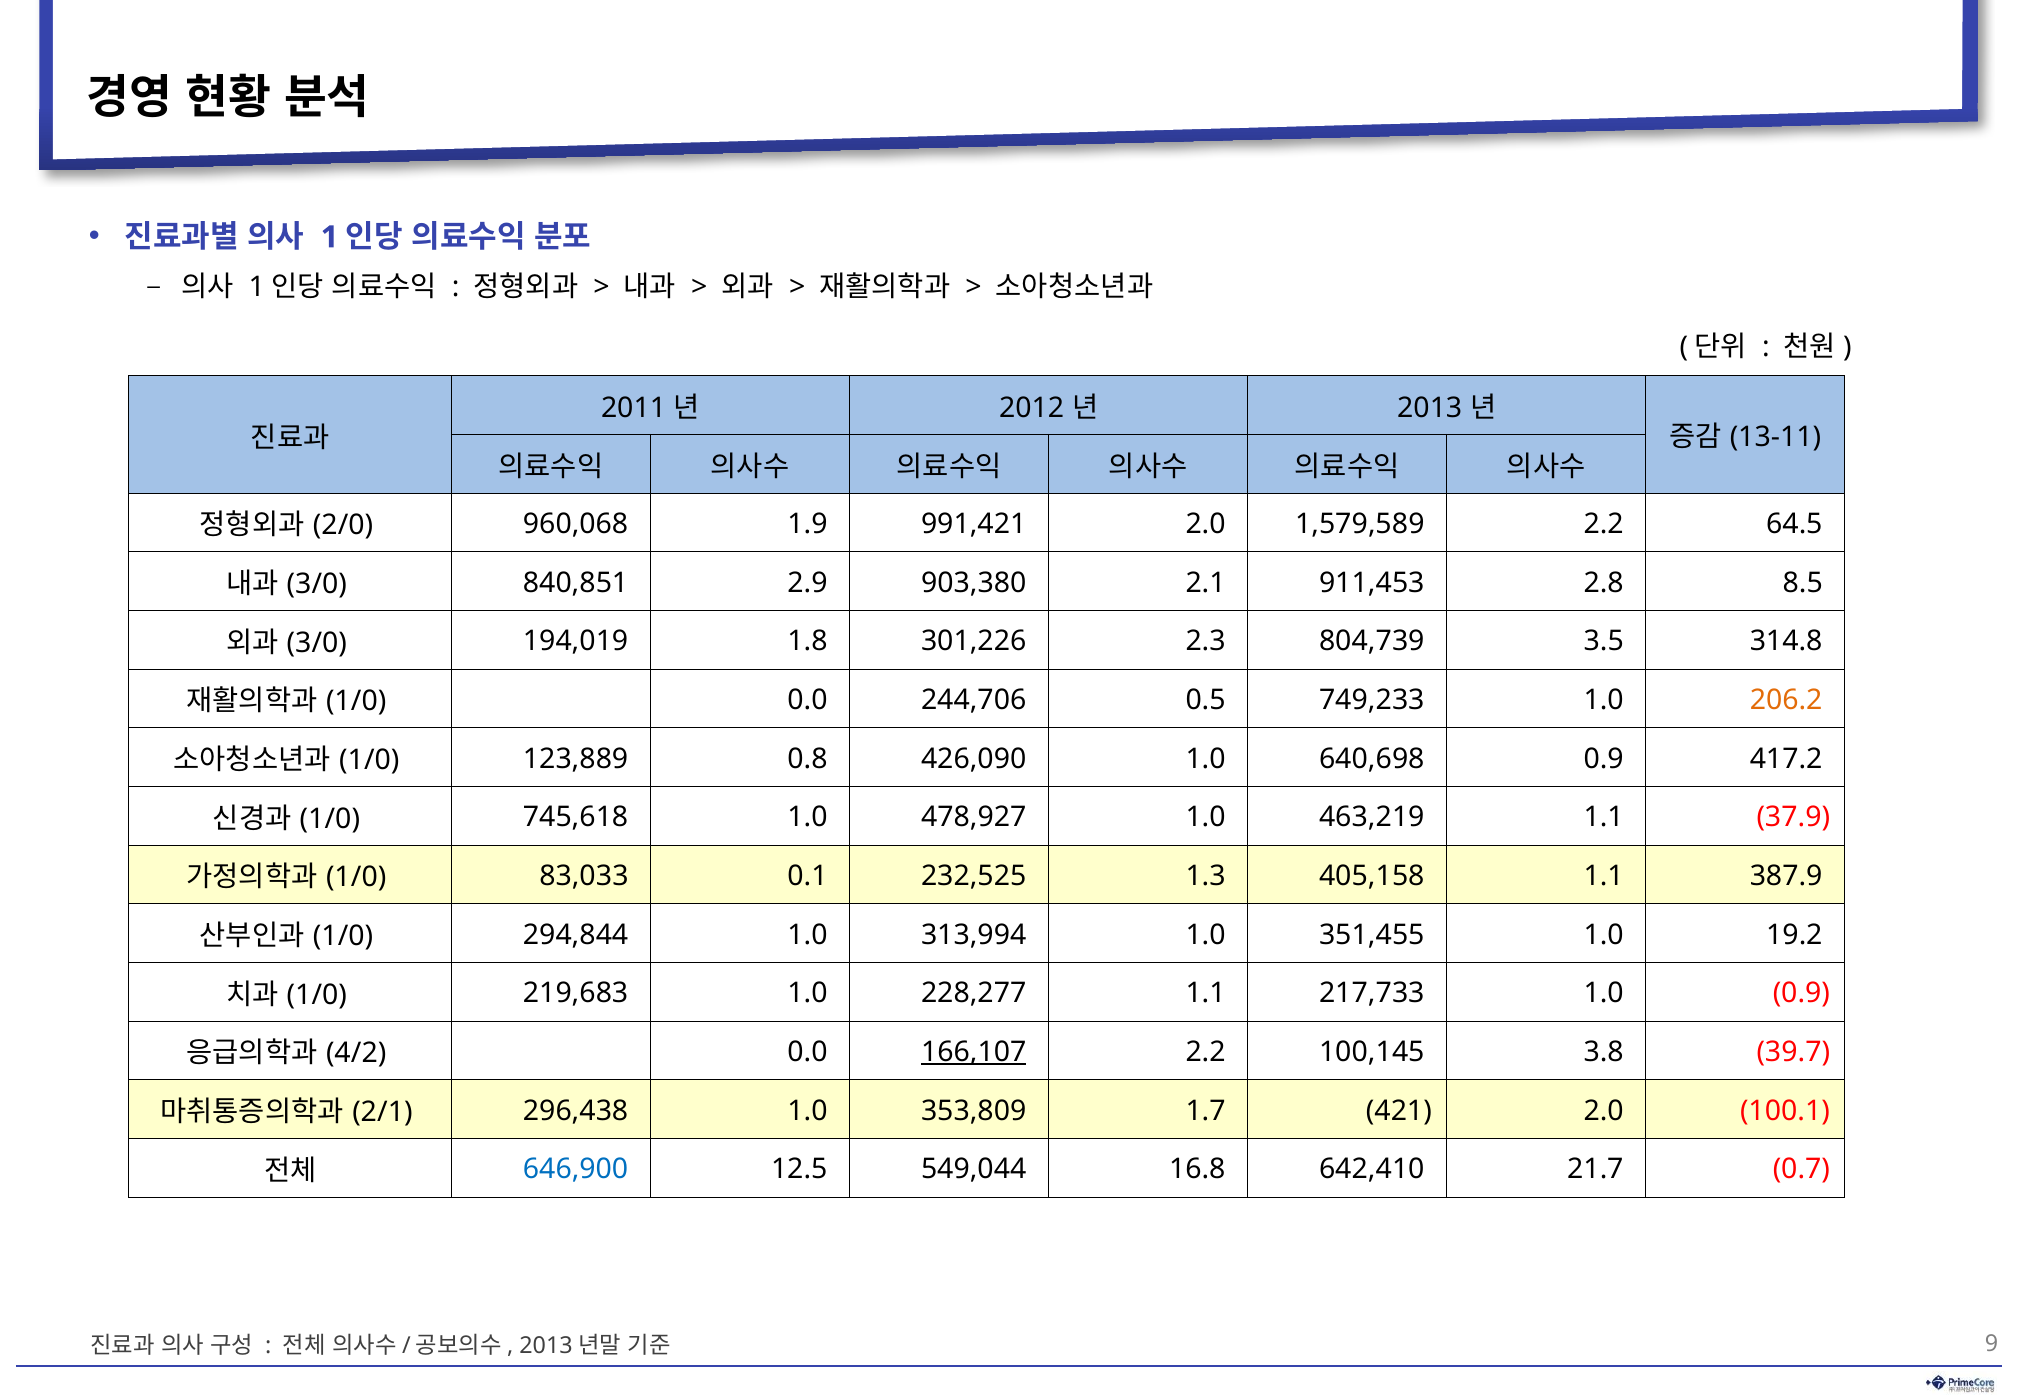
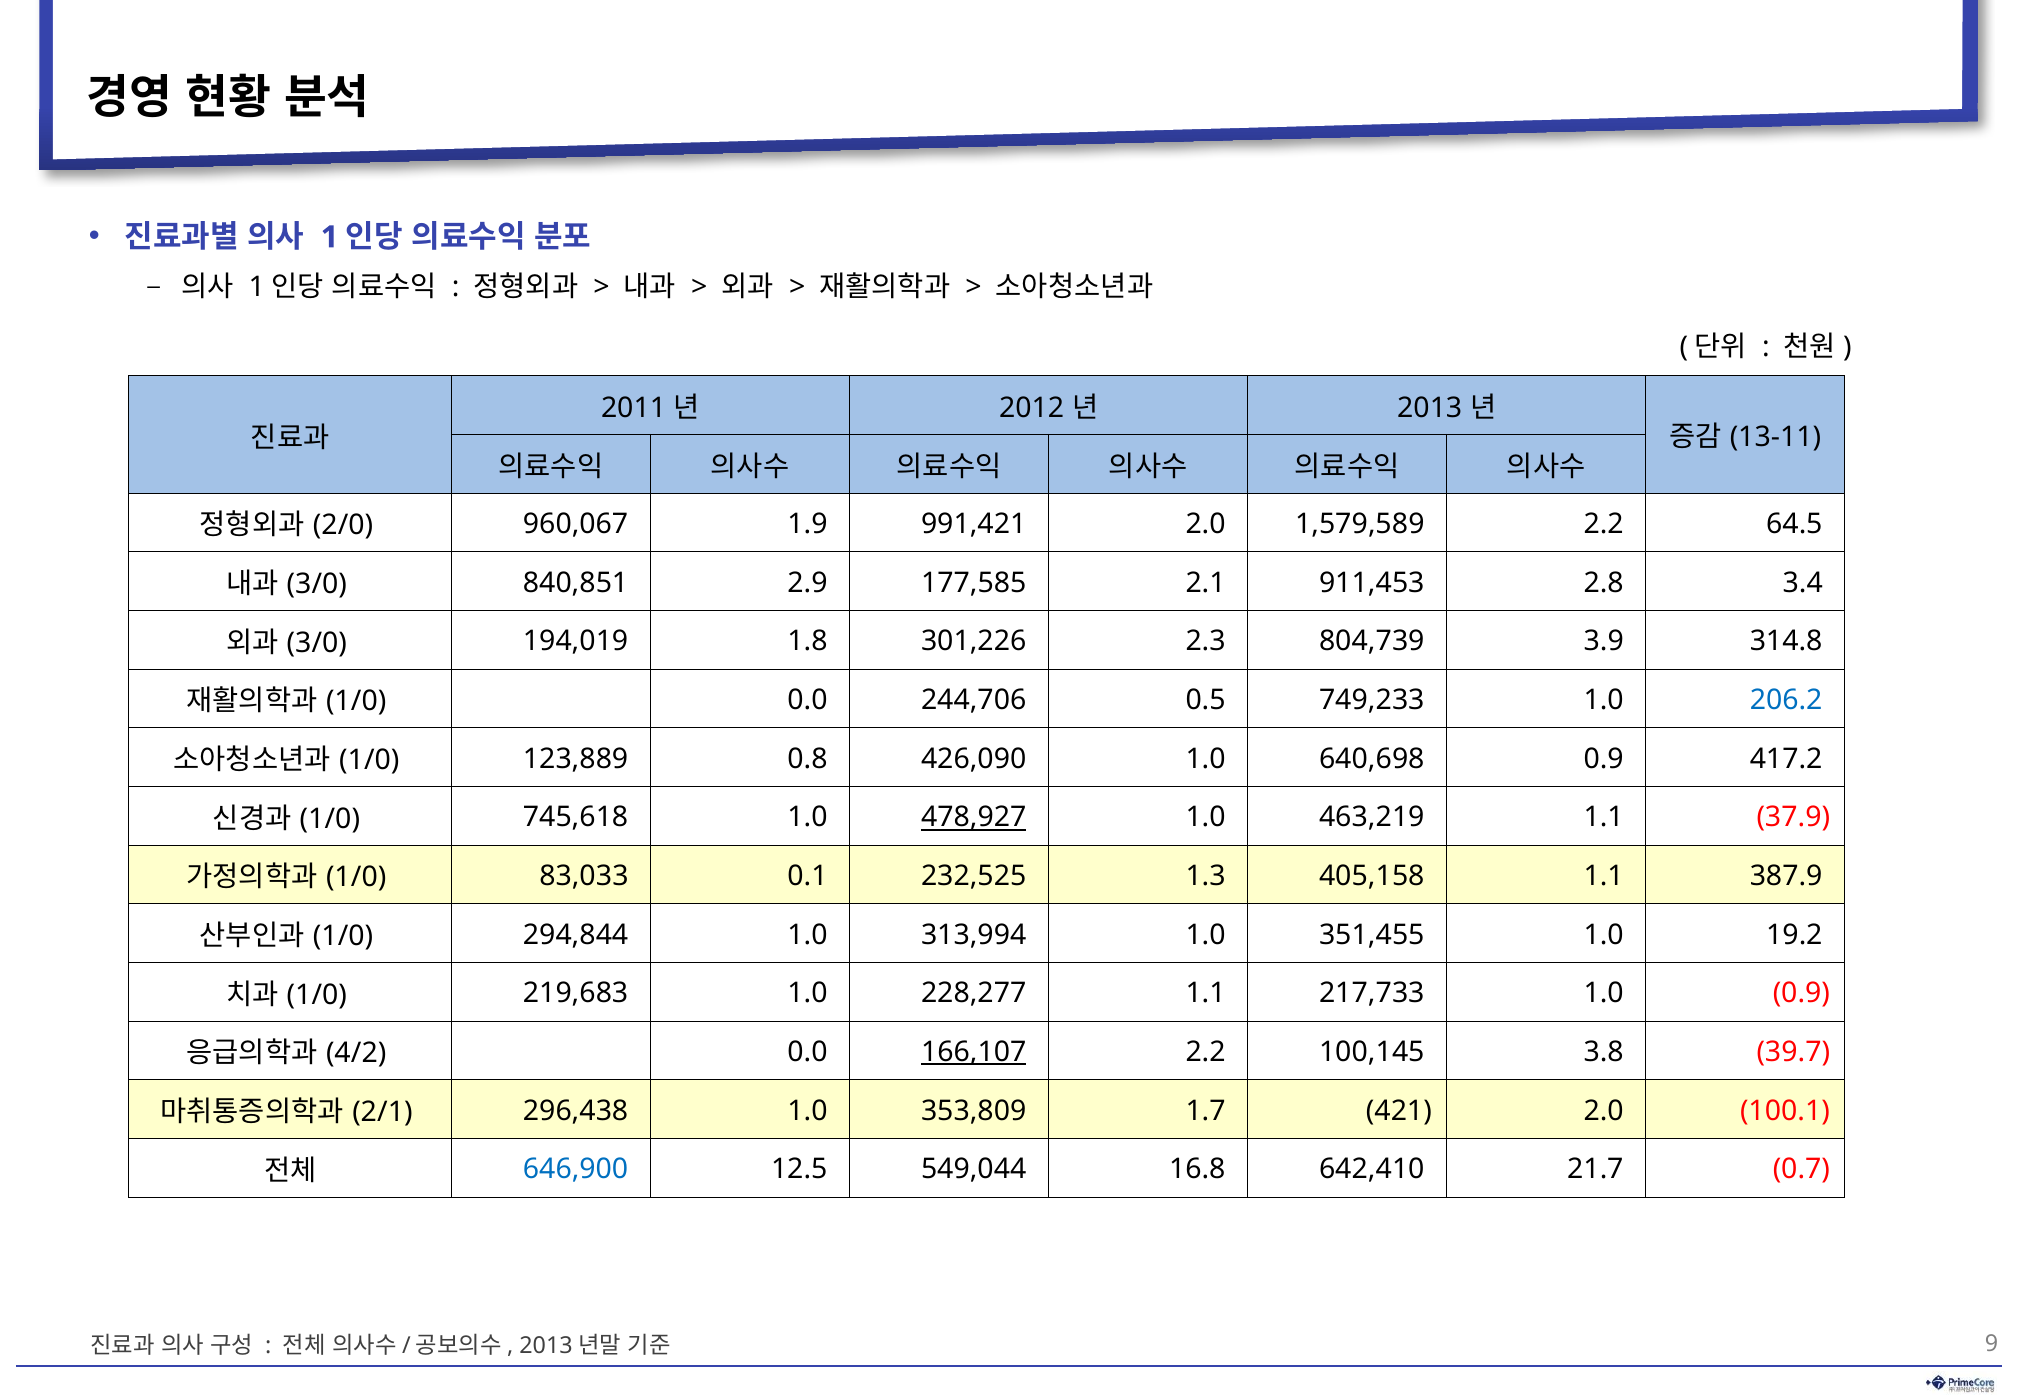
960,068: 960,068 -> 960,067 (576, 524)
903,380: 903,380 -> 177,585 (974, 583)
8.5: 8.5 -> 3.4 (1803, 583)
3.5: 3.5 -> 3.9 (1604, 641)
206.2 colour: orange -> blue (1786, 700)
478,927 underline: none -> present (974, 817)
